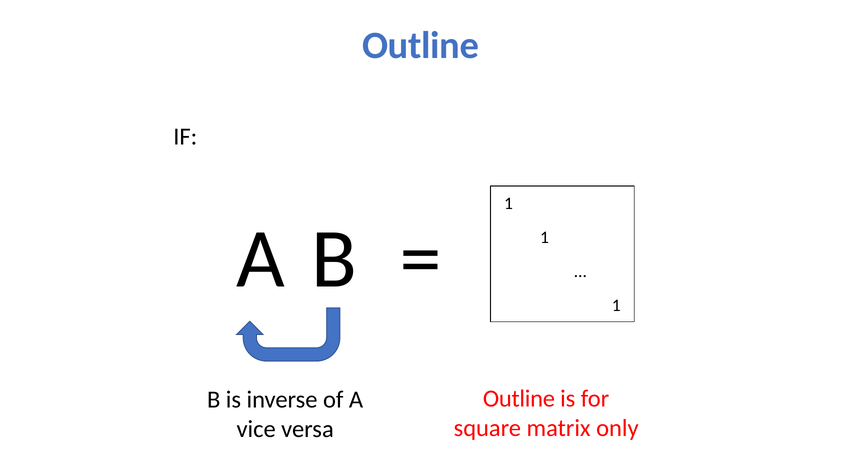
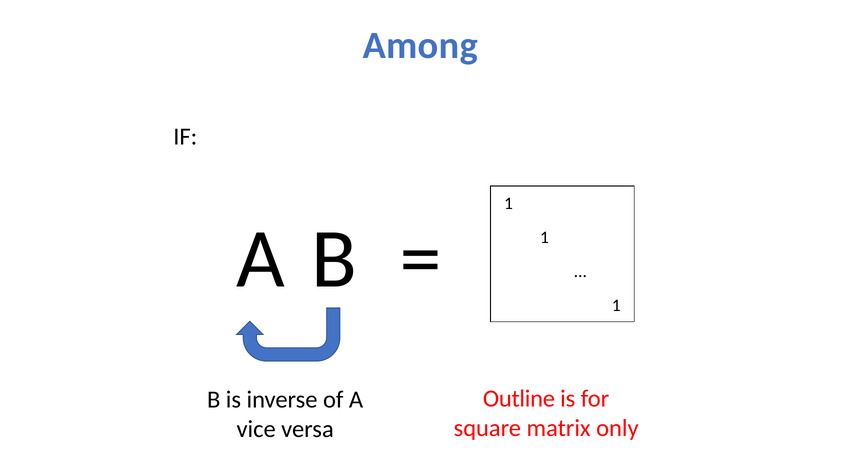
Outline: Outline -> Among (420, 45)
